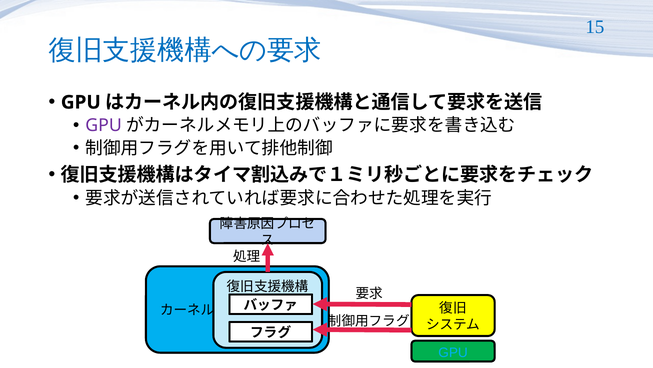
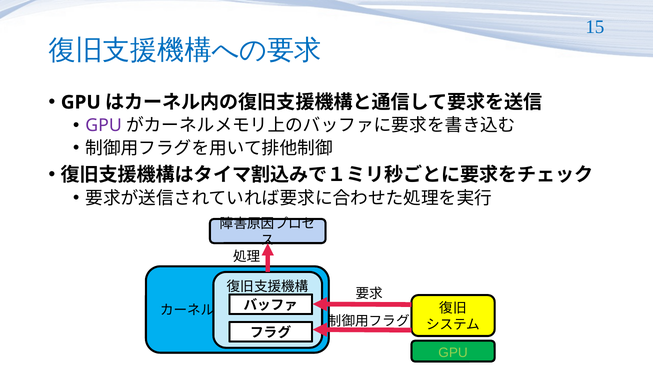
GPU colour: light blue -> light green (453, 352)
